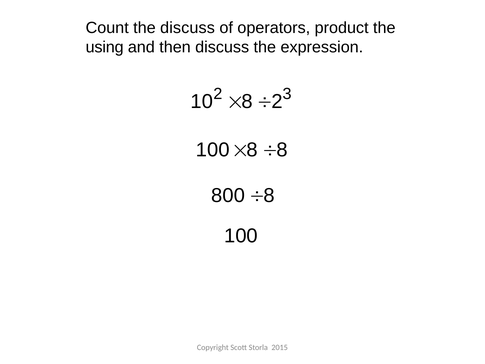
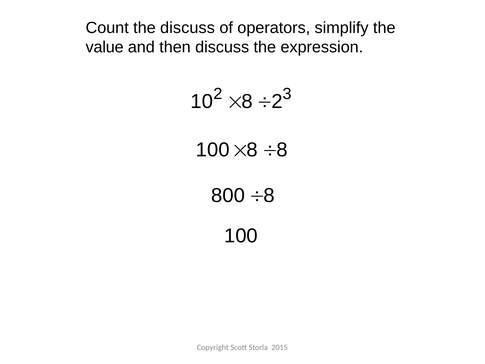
product: product -> simplify (342, 28)
using: using -> value (105, 47)
